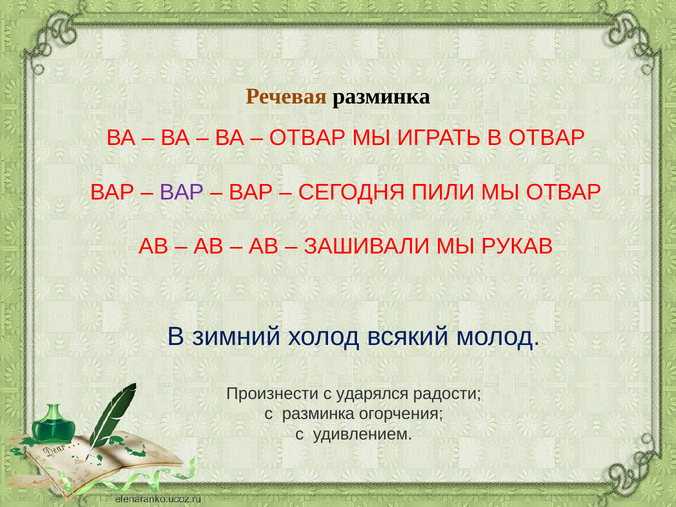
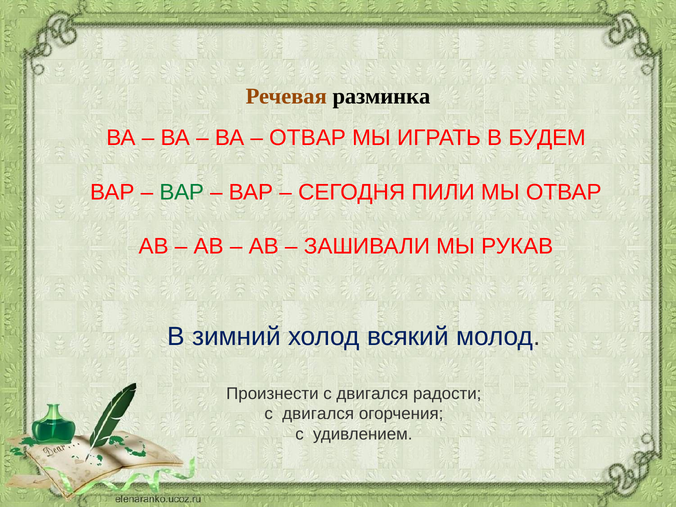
В ОТВАР: ОТВАР -> БУДЕМ (547, 138)
ВАР colour: purple -> green (182, 192)
Произнести с ударялся: ударялся -> двигался (372, 393)
разминка: разминка -> двигался (318, 414)
